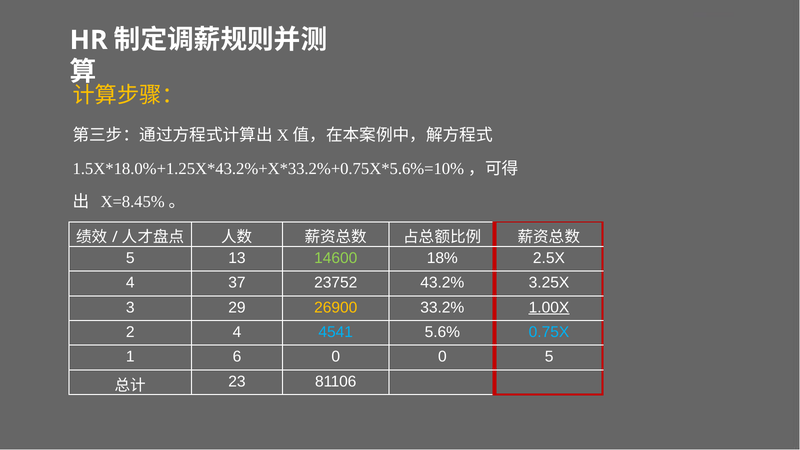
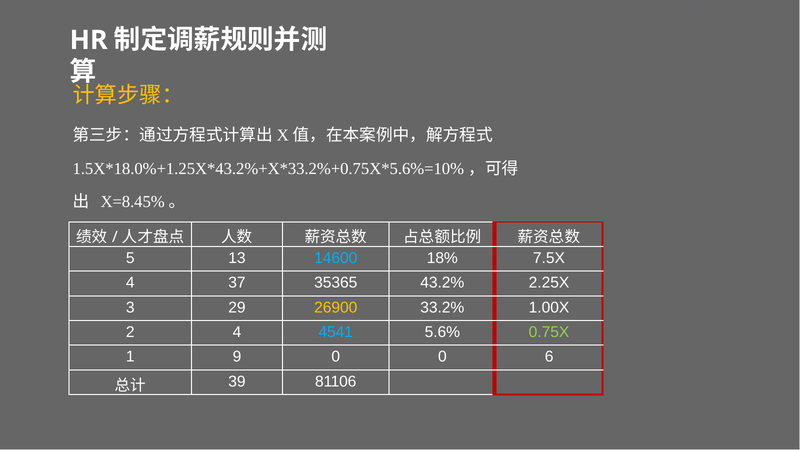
14600 colour: light green -> light blue (336, 258)
2.5X: 2.5X -> 7.5X (549, 258)
23752: 23752 -> 35365 (336, 283)
3.25X: 3.25X -> 2.25X (549, 283)
1.00X underline: present -> none (549, 307)
0.75X colour: light blue -> light green (549, 332)
6: 6 -> 9 (237, 357)
0 5: 5 -> 6 (549, 357)
23: 23 -> 39 (237, 381)
